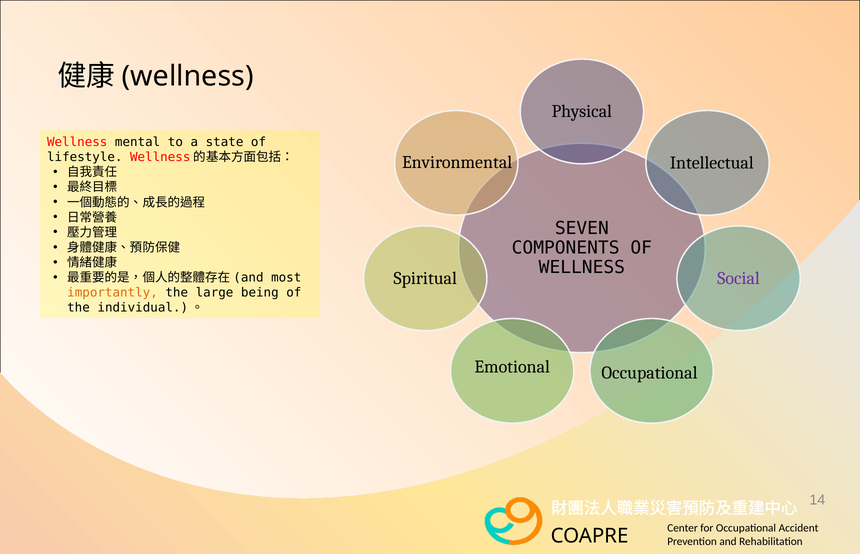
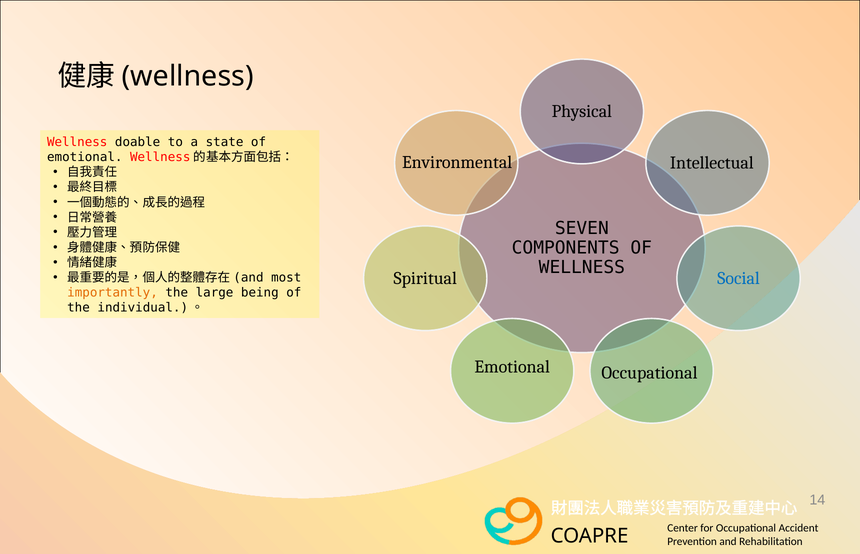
mental: mental -> doable (138, 142)
lifestyle: lifestyle -> emotional (85, 157)
Social colour: purple -> blue (739, 278)
